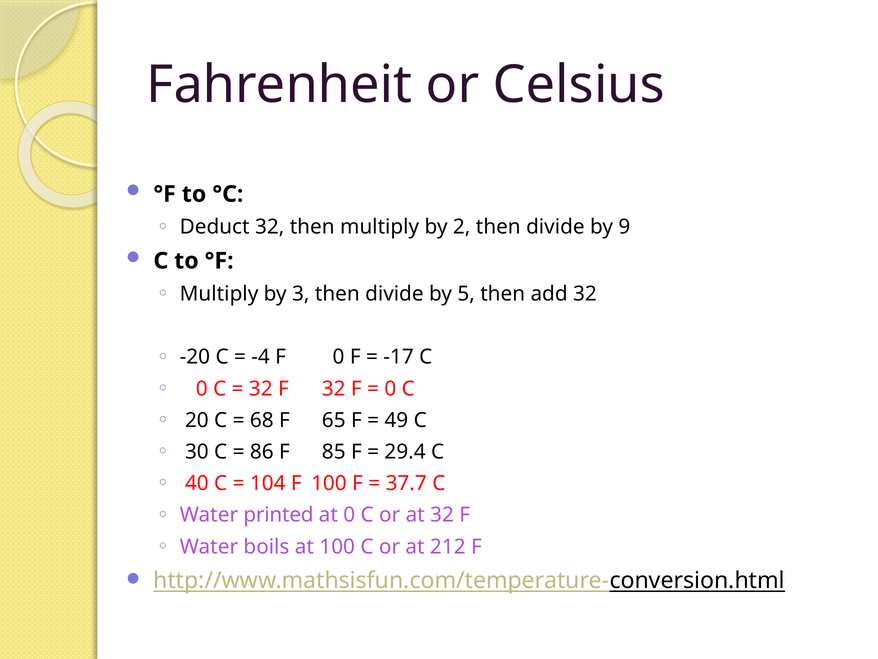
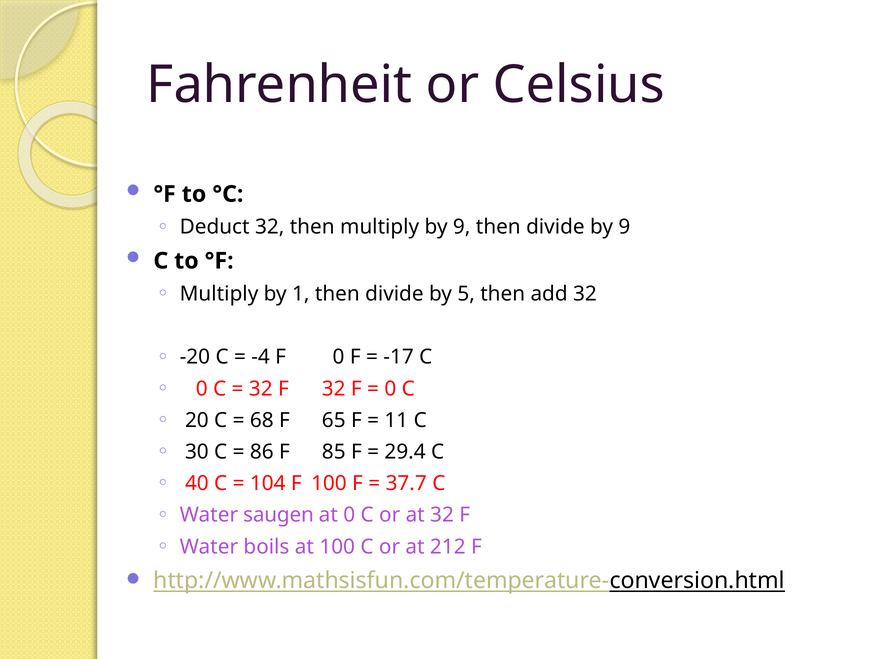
multiply by 2: 2 -> 9 (462, 227)
3: 3 -> 1 (301, 294)
49: 49 -> 11 (396, 420)
printed: printed -> saugen (279, 515)
